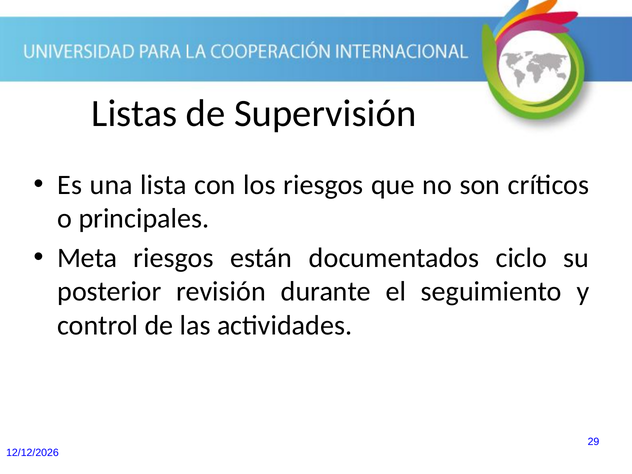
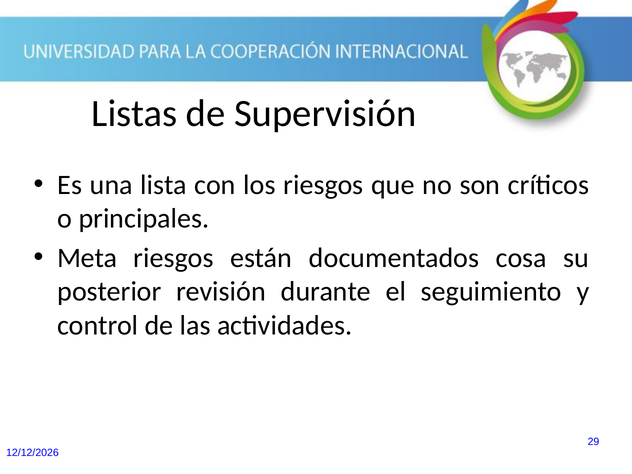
ciclo: ciclo -> cosa (521, 258)
